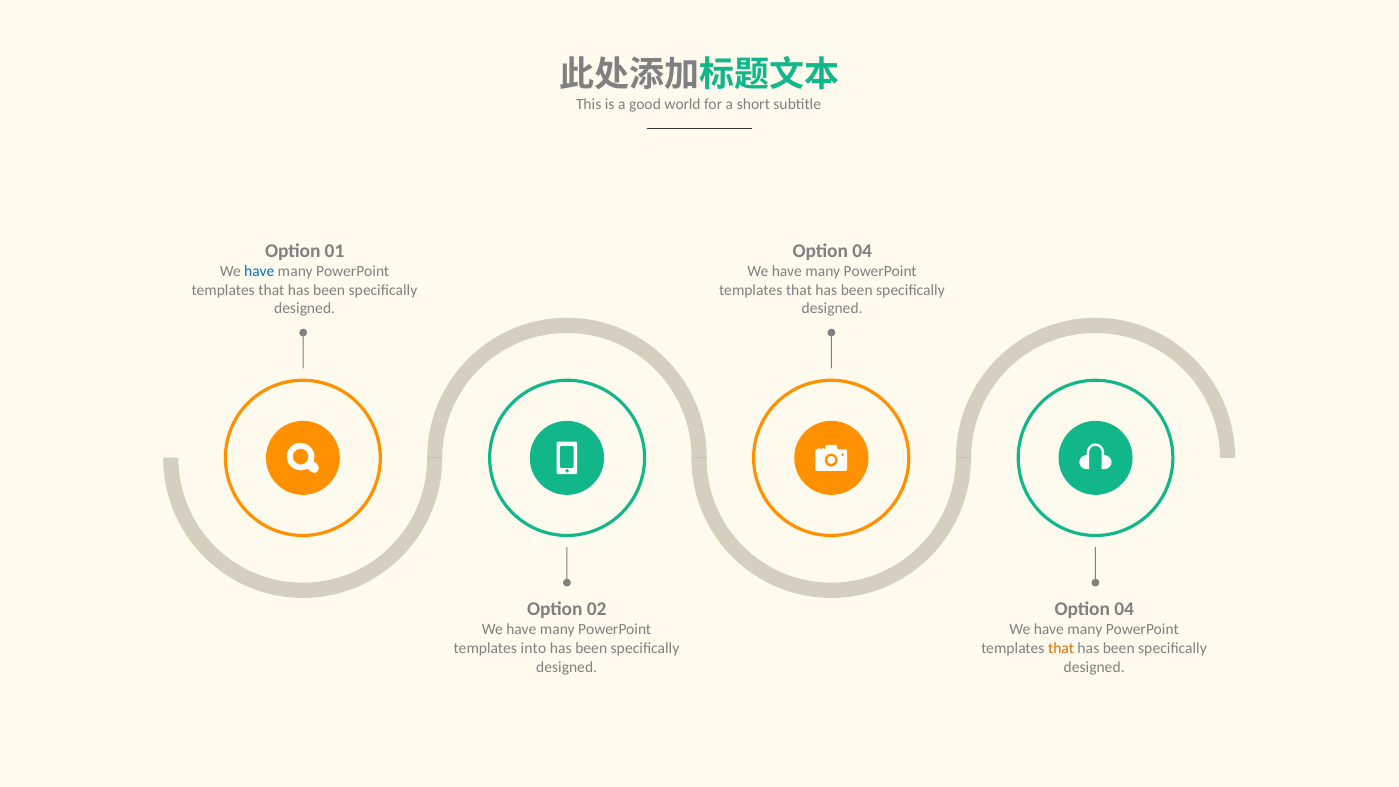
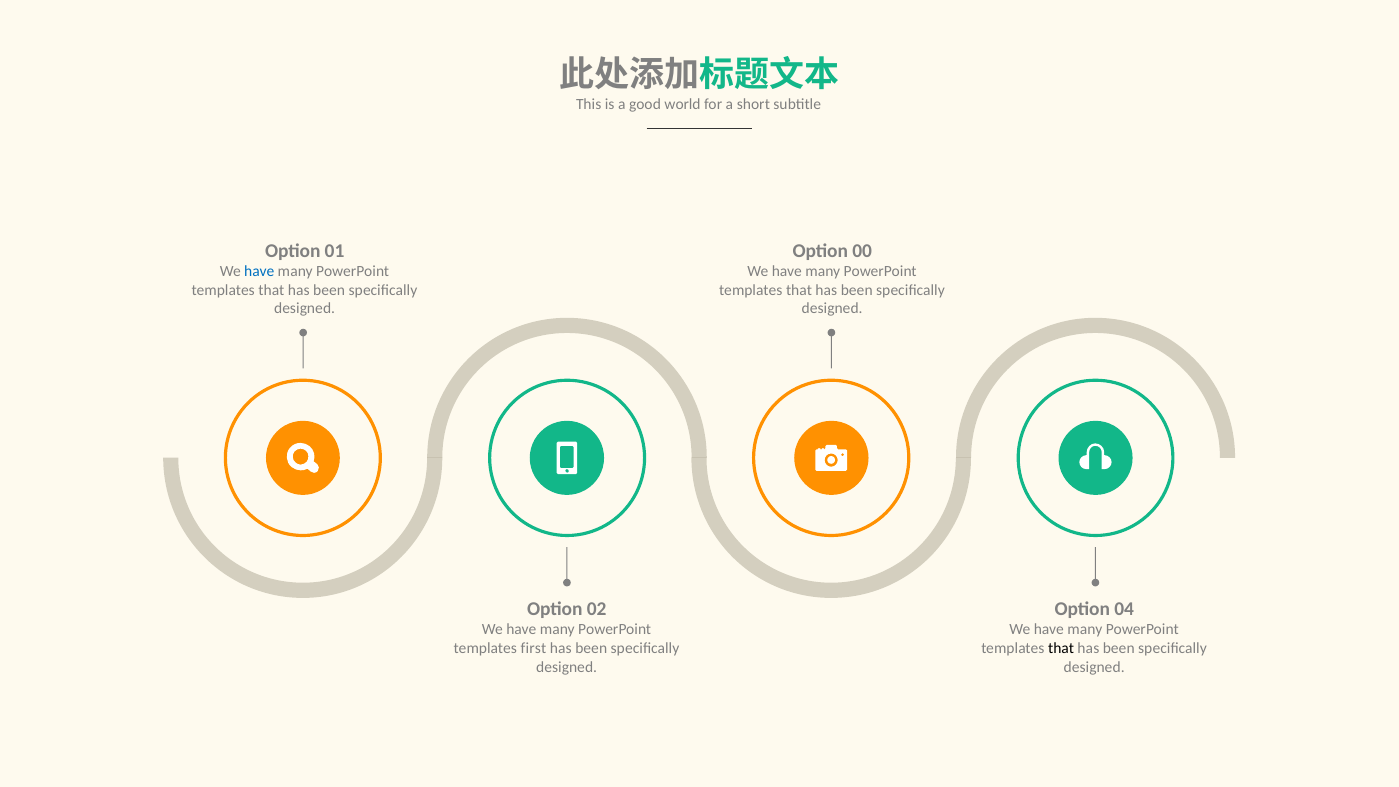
04: 04 -> 00 (862, 251)
into: into -> first (533, 648)
that colour: orange -> black (1061, 648)
